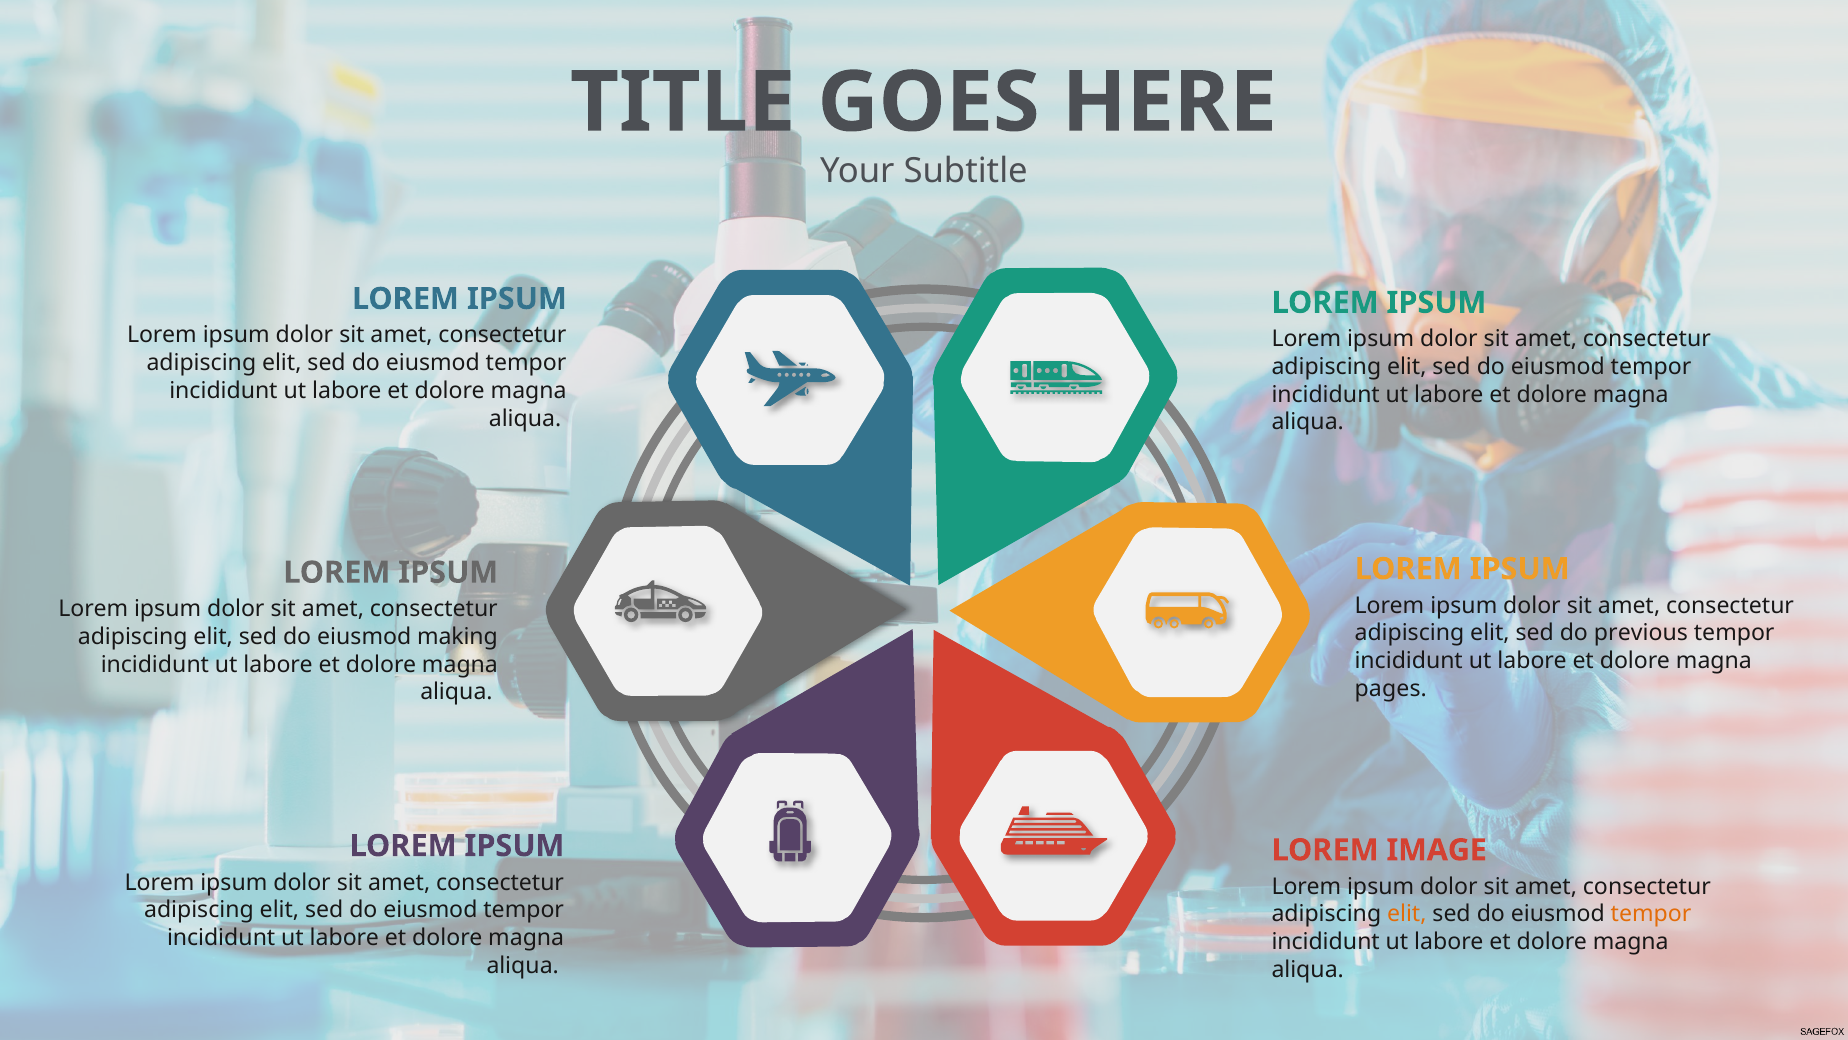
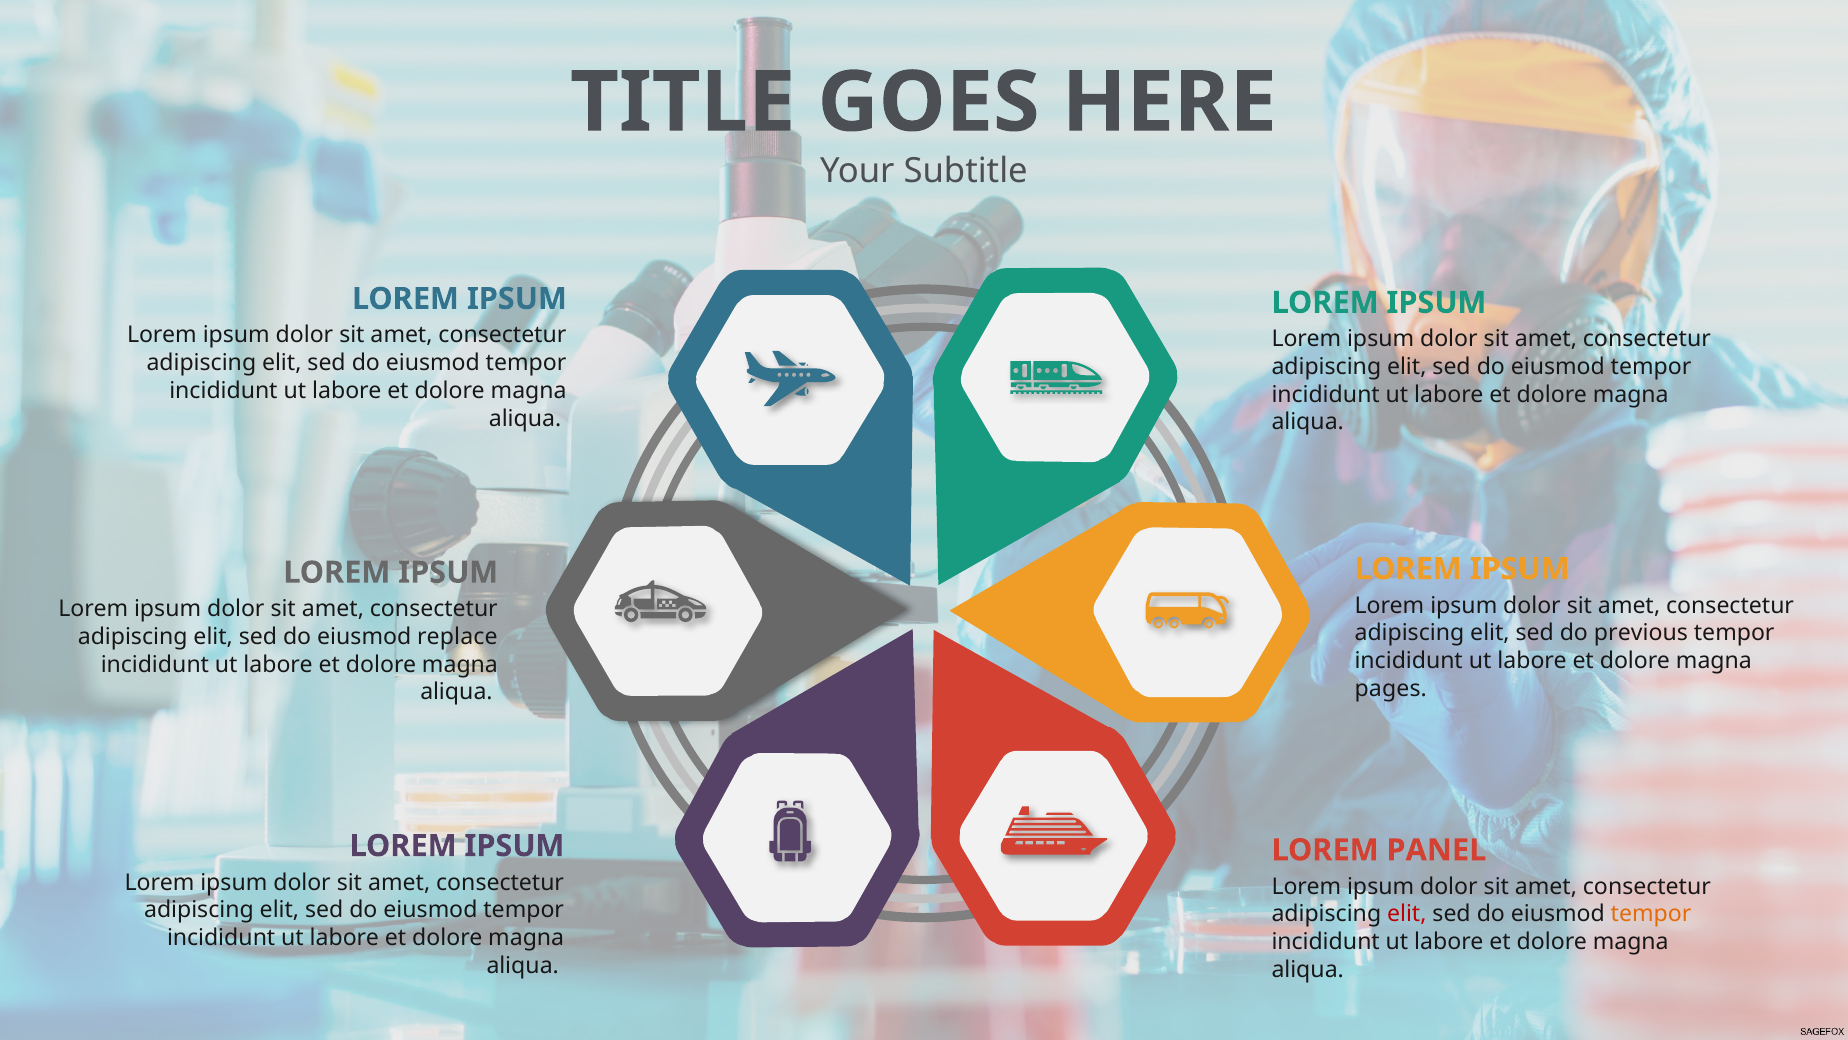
making: making -> replace (457, 636)
IMAGE: IMAGE -> PANEL (1436, 850)
elit colour: orange -> red (1407, 914)
